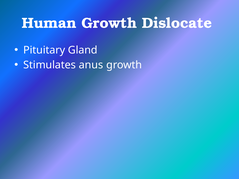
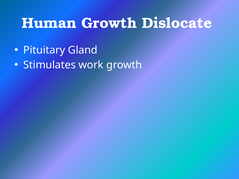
anus: anus -> work (91, 65)
